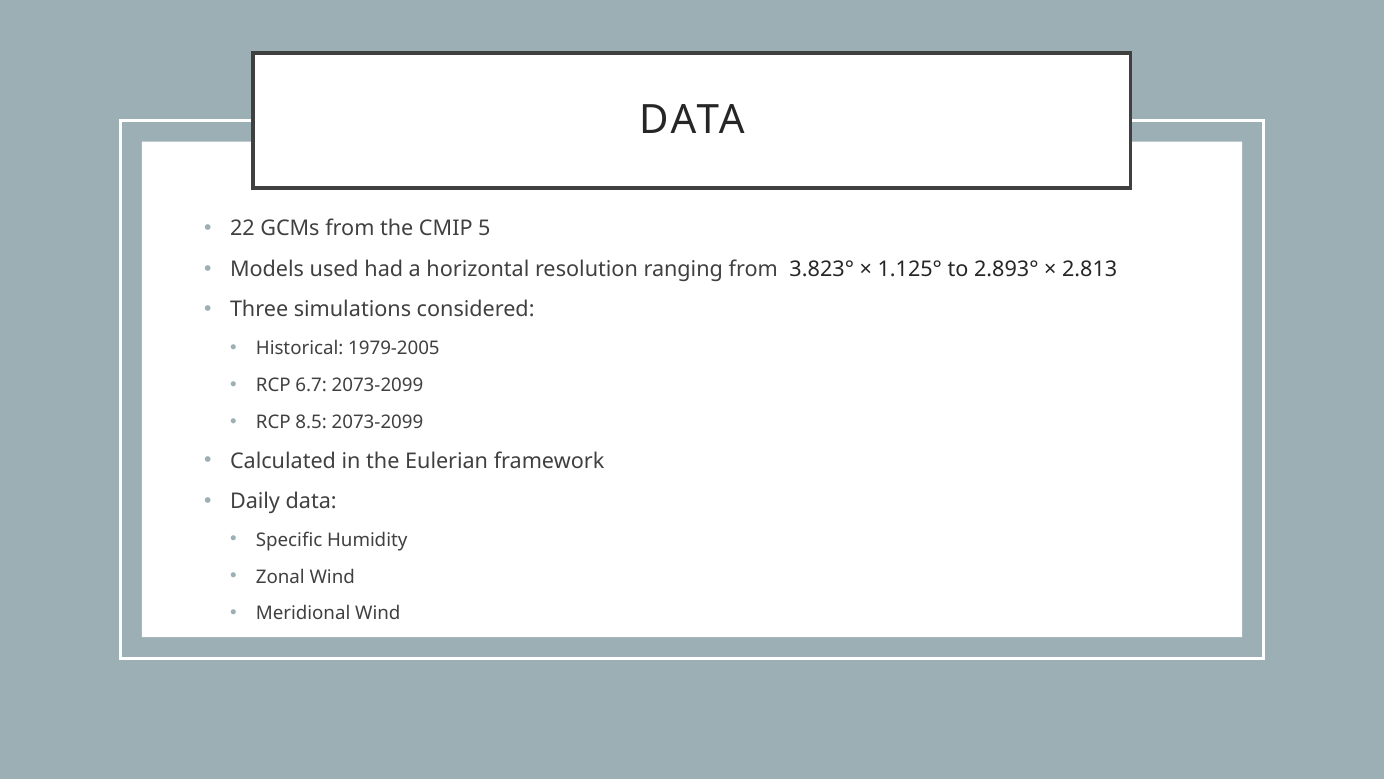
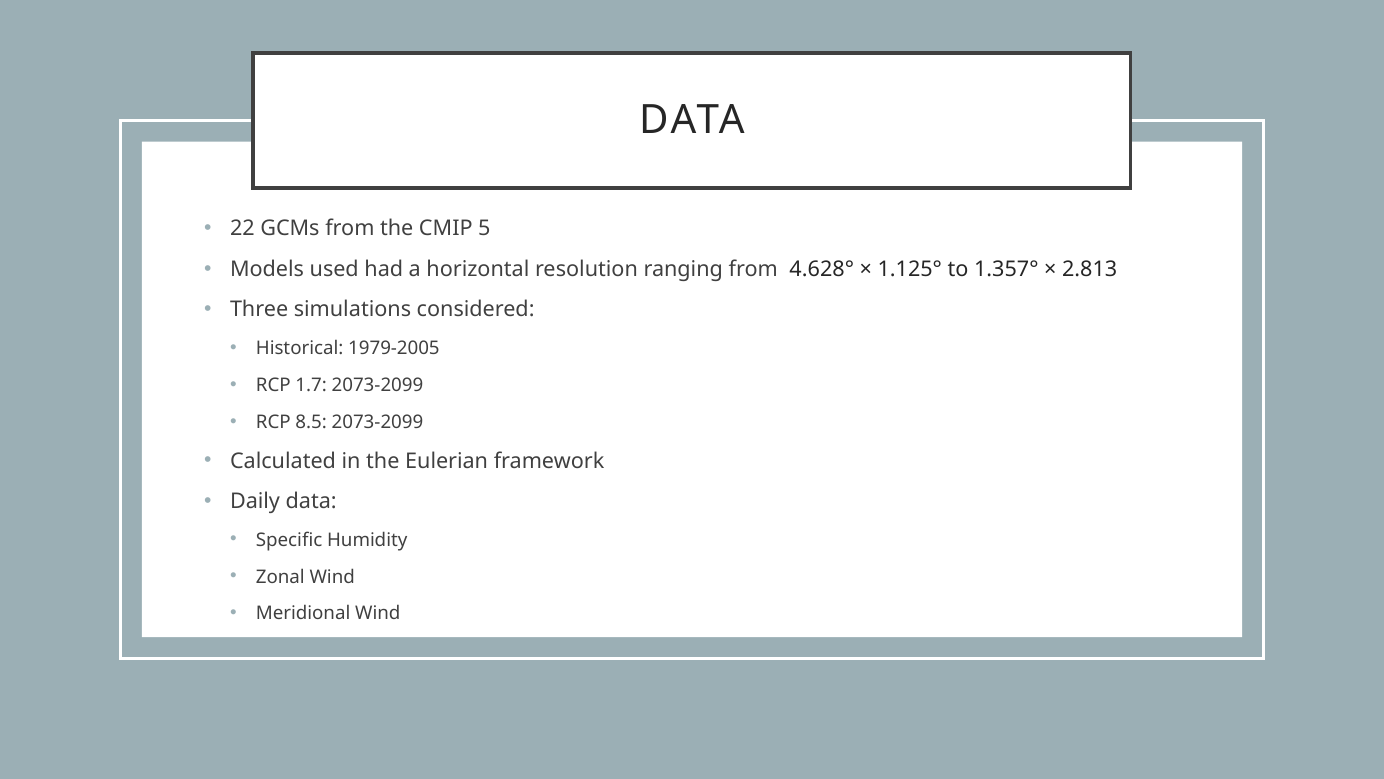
3.823°: 3.823° -> 4.628° (822, 269)
2.893°: 2.893° -> 1.357° (1006, 269)
6.7: 6.7 -> 1.7 (311, 385)
